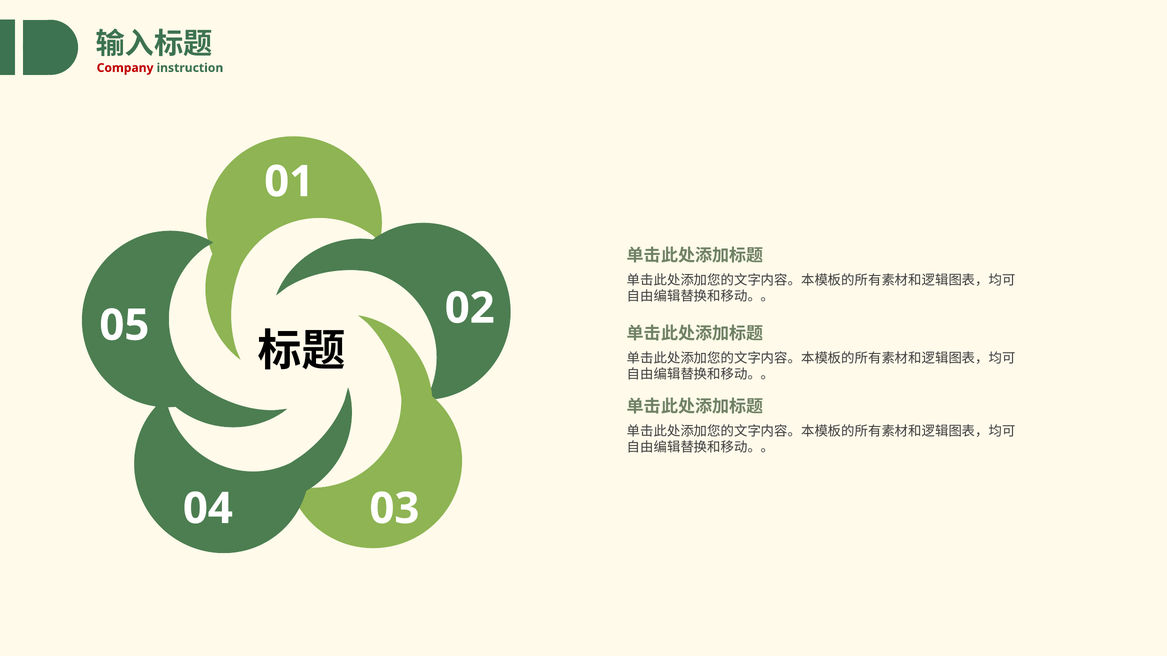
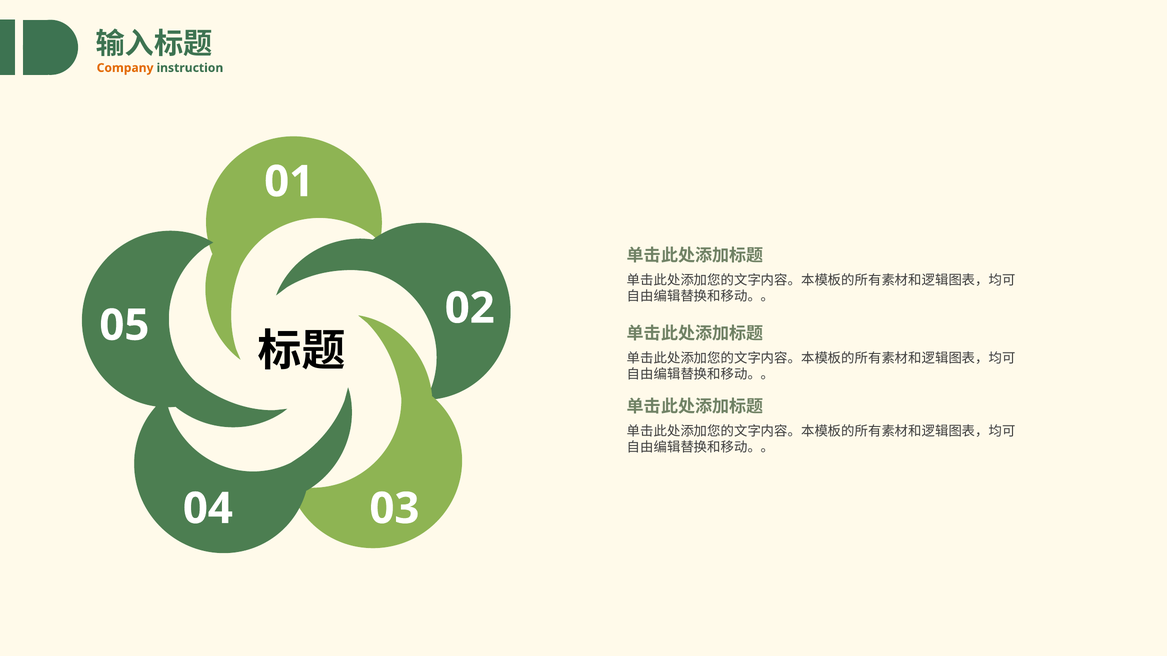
Company colour: red -> orange (125, 68)
